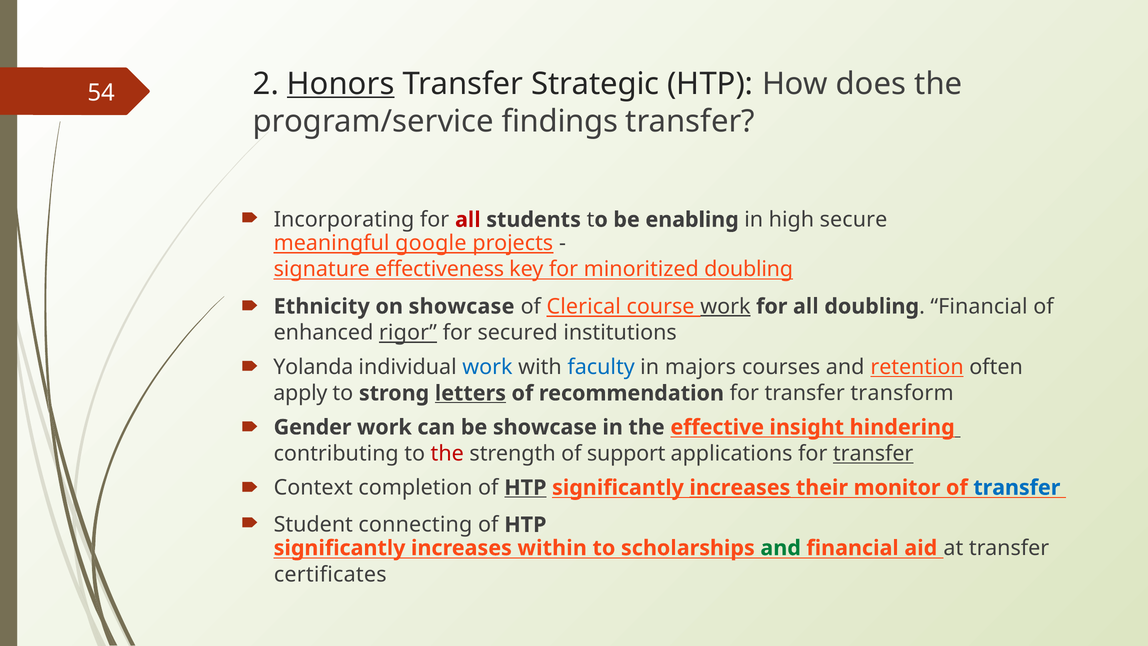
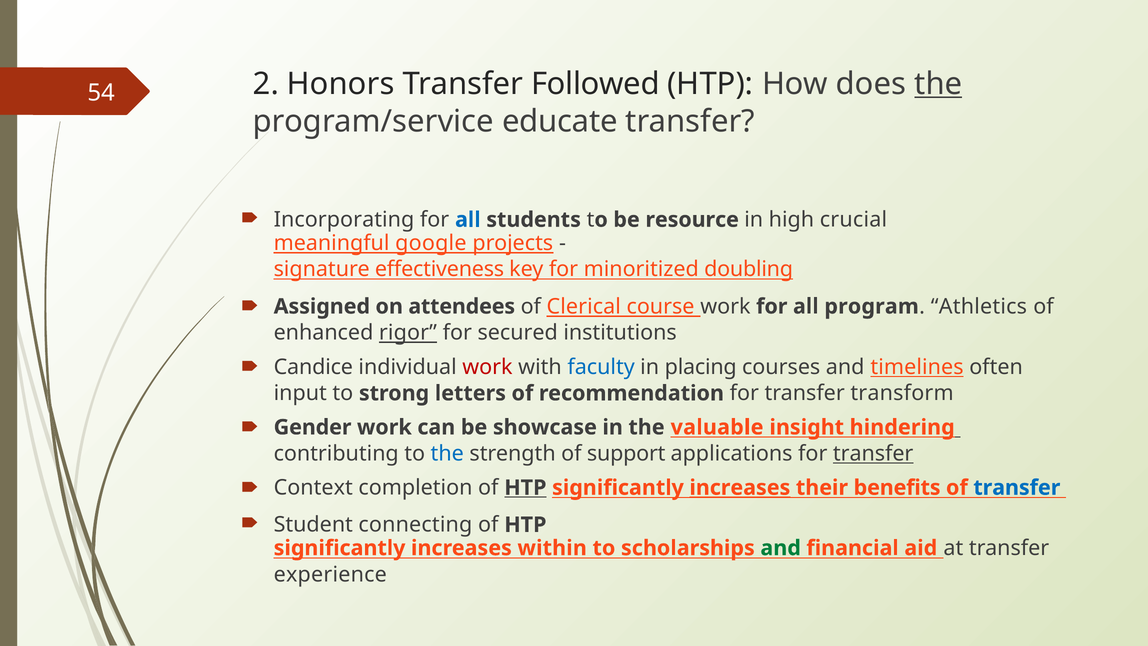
Honors underline: present -> none (341, 84)
Strategic: Strategic -> Followed (595, 84)
the underline: none -> present (938, 84)
findings: findings -> educate (560, 121)
all colour: red -> blue (468, 220)
enabling: enabling -> resource (692, 220)
secure: secure -> crucial (853, 220)
Ethnicity: Ethnicity -> Assigned (322, 306)
on showcase: showcase -> attendees (462, 306)
work underline: present -> none (725, 306)
all doubling: doubling -> program (872, 306)
Financial: Financial -> Athletics (979, 306)
Yolanda: Yolanda -> Candice (313, 367)
work colour: blue -> red (487, 367)
majors: majors -> placing (701, 367)
retention: retention -> timelines (917, 367)
apply: apply -> input (300, 393)
letters underline: present -> none (470, 393)
effective: effective -> valuable (717, 427)
the colour: red -> blue (447, 453)
monitor: monitor -> benefits (897, 487)
certificates: certificates -> experience (330, 574)
